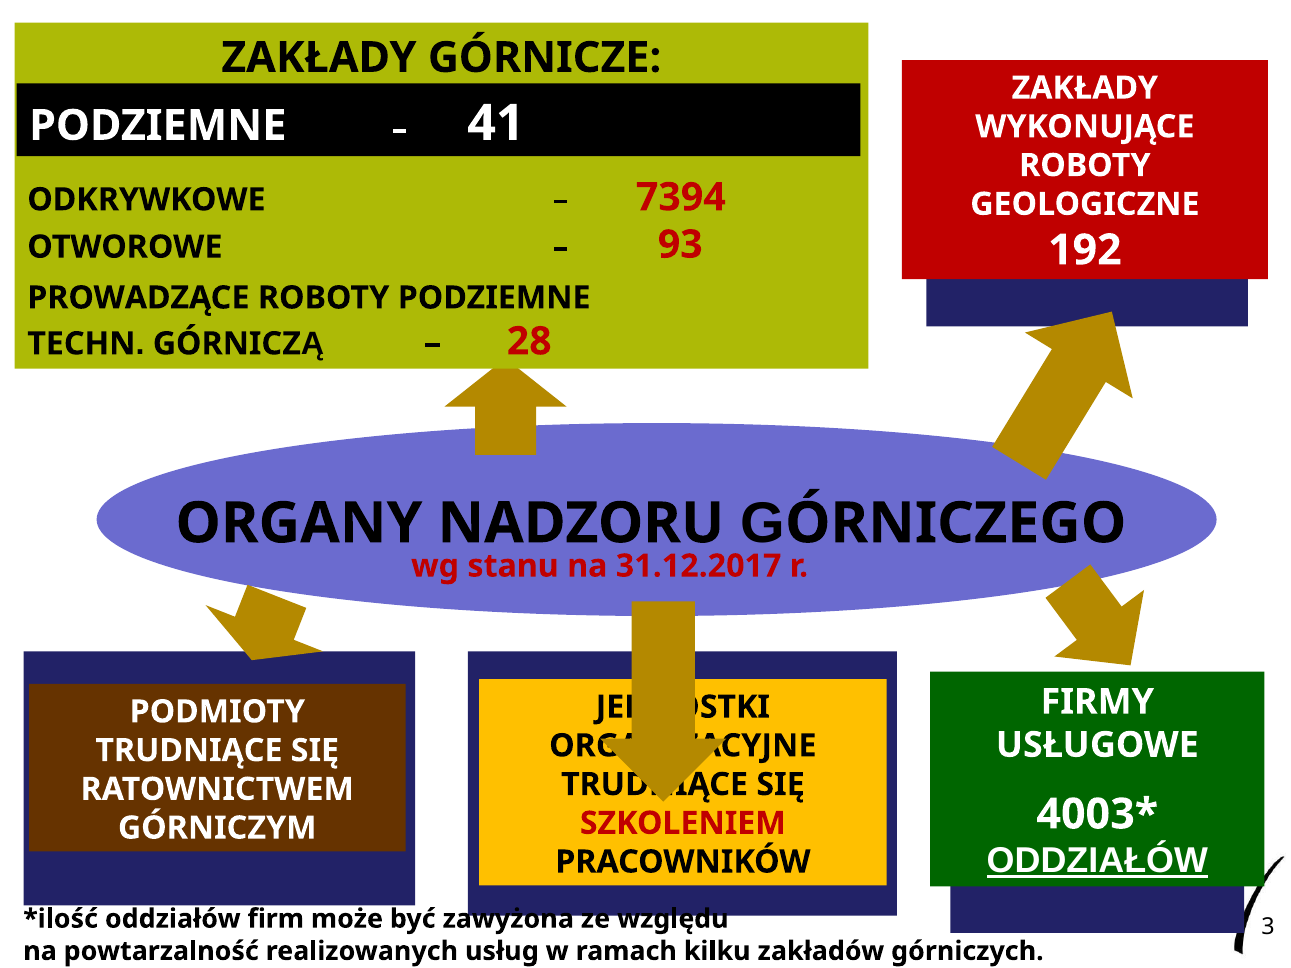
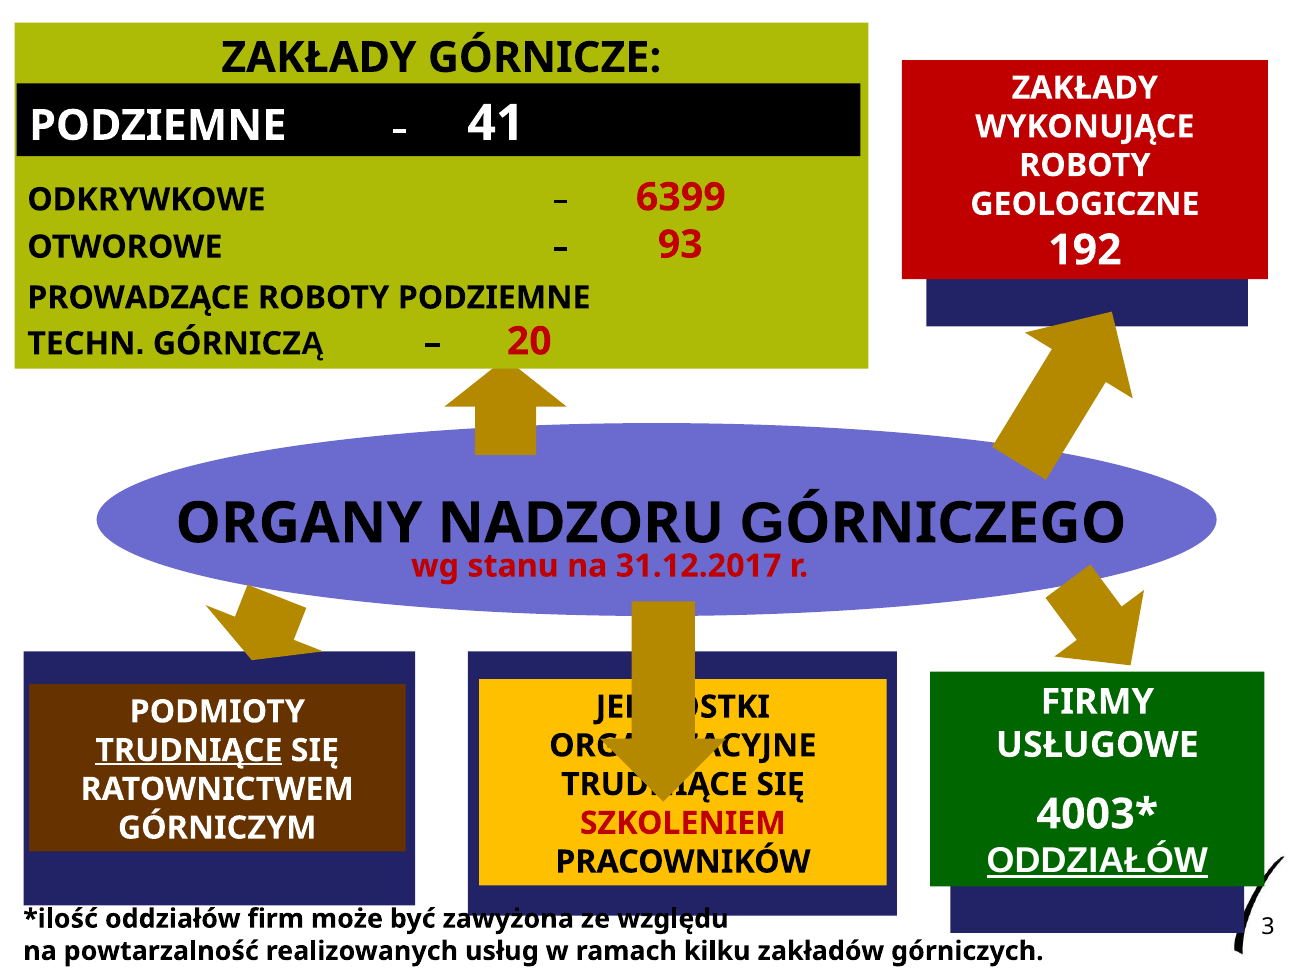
7394: 7394 -> 6399 (681, 197)
28: 28 -> 20 (529, 341)
TRUDNIĄCE underline: none -> present (189, 751)
